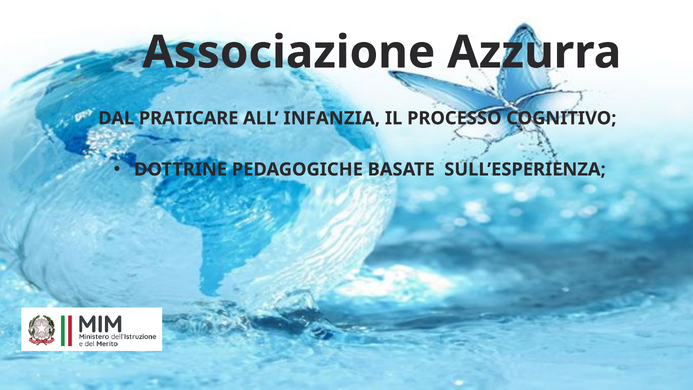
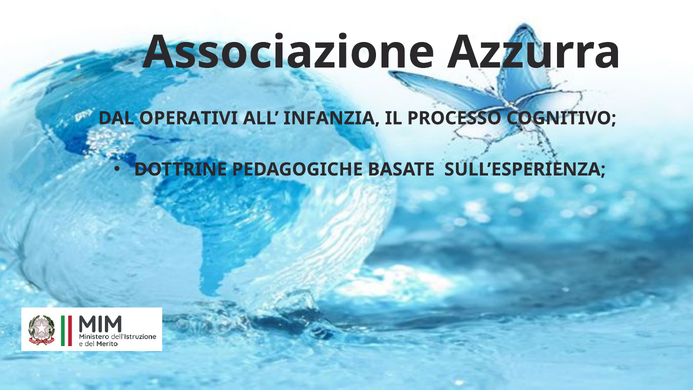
PRATICARE: PRATICARE -> OPERATIVI (188, 118)
